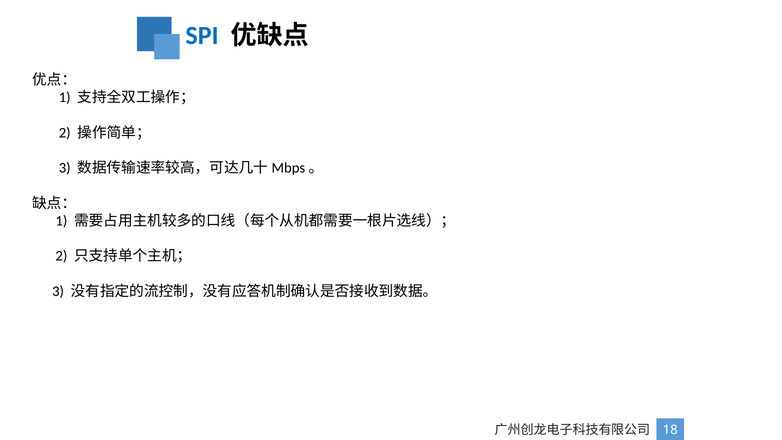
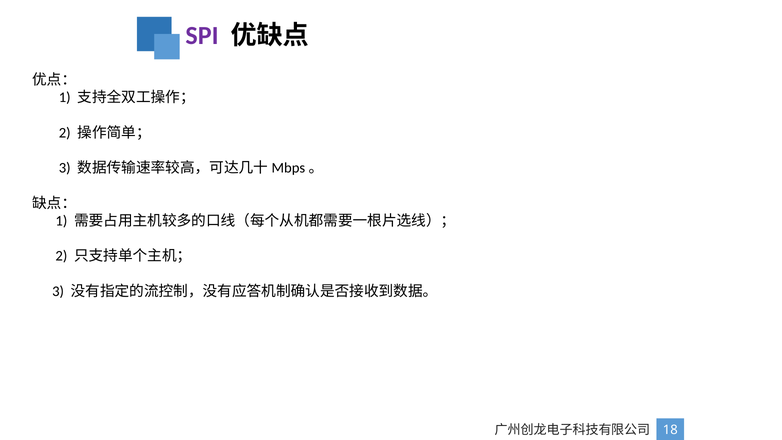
SPI colour: blue -> purple (202, 36)
